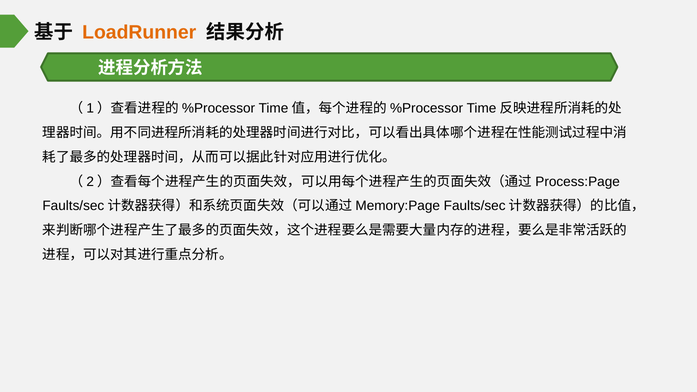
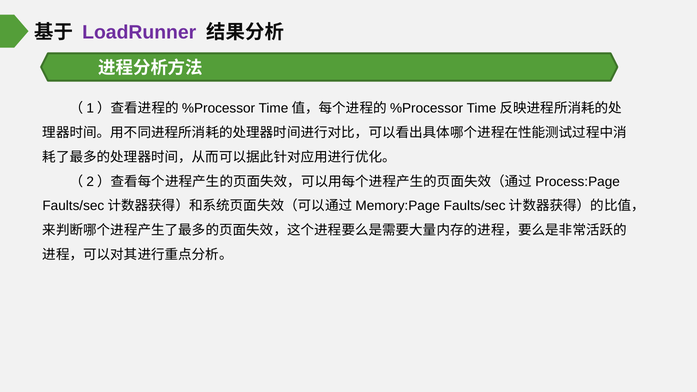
LoadRunner colour: orange -> purple (139, 32)
